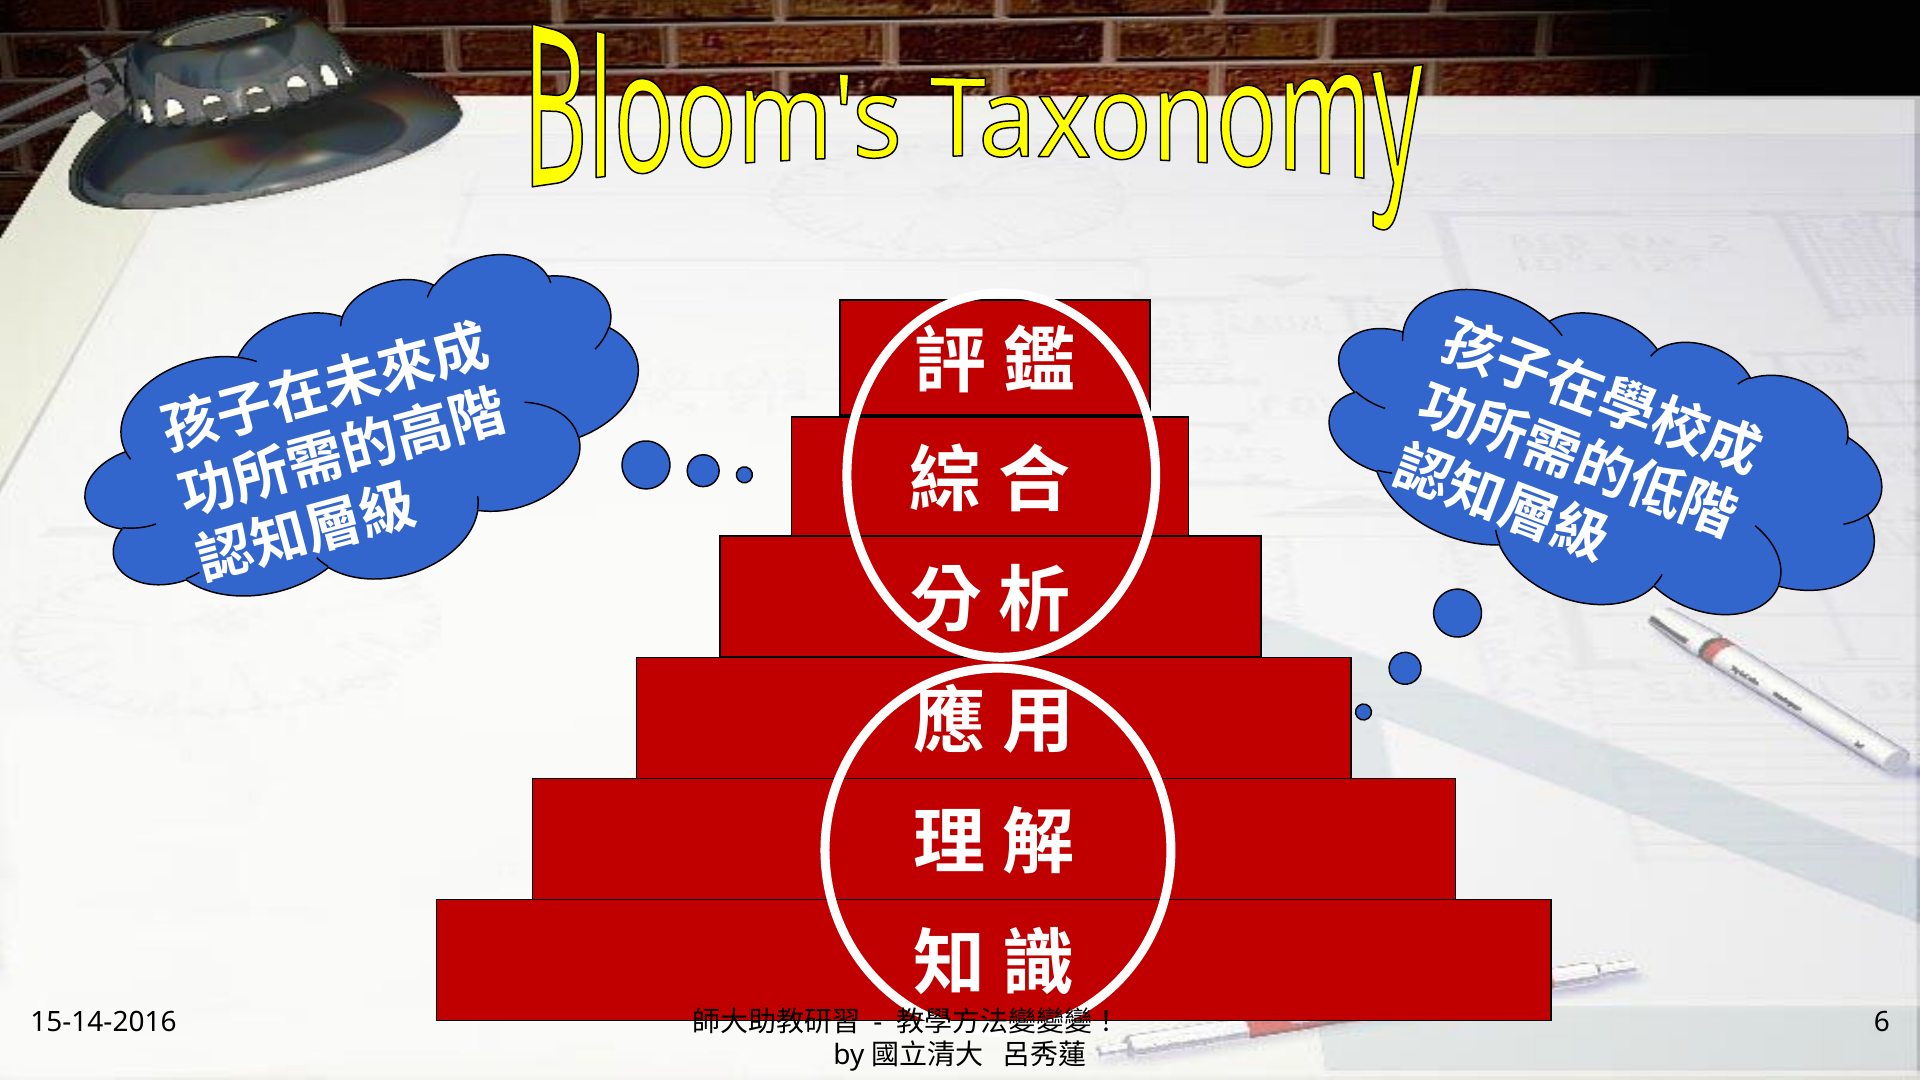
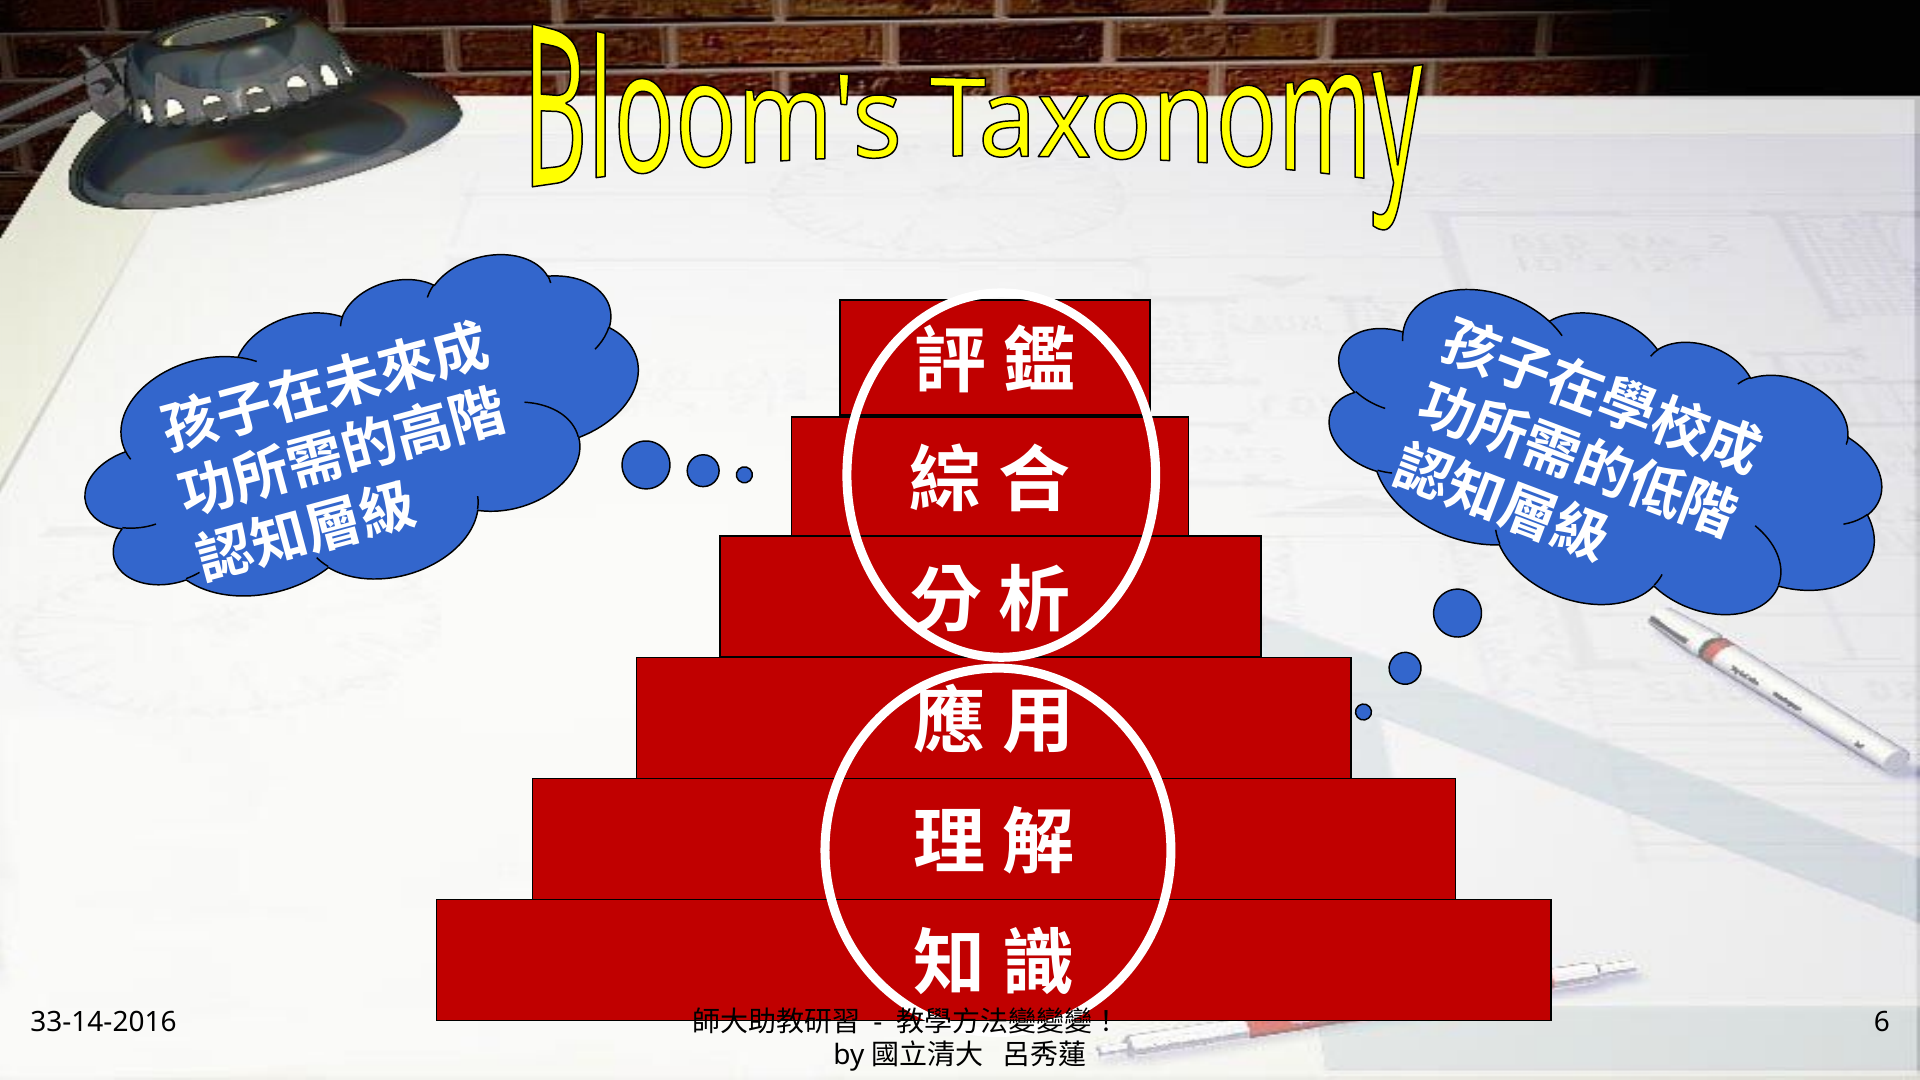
15-14-2016: 15-14-2016 -> 33-14-2016 (103, 1022)
